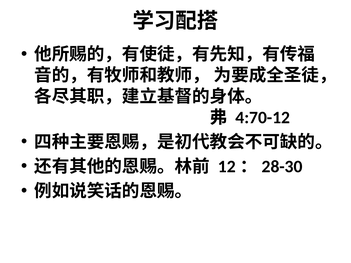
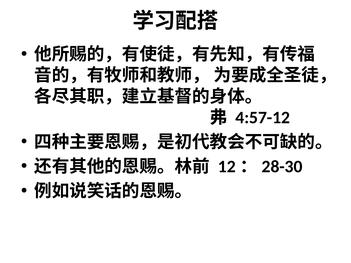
4:70-12: 4:70-12 -> 4:57-12 (263, 118)
